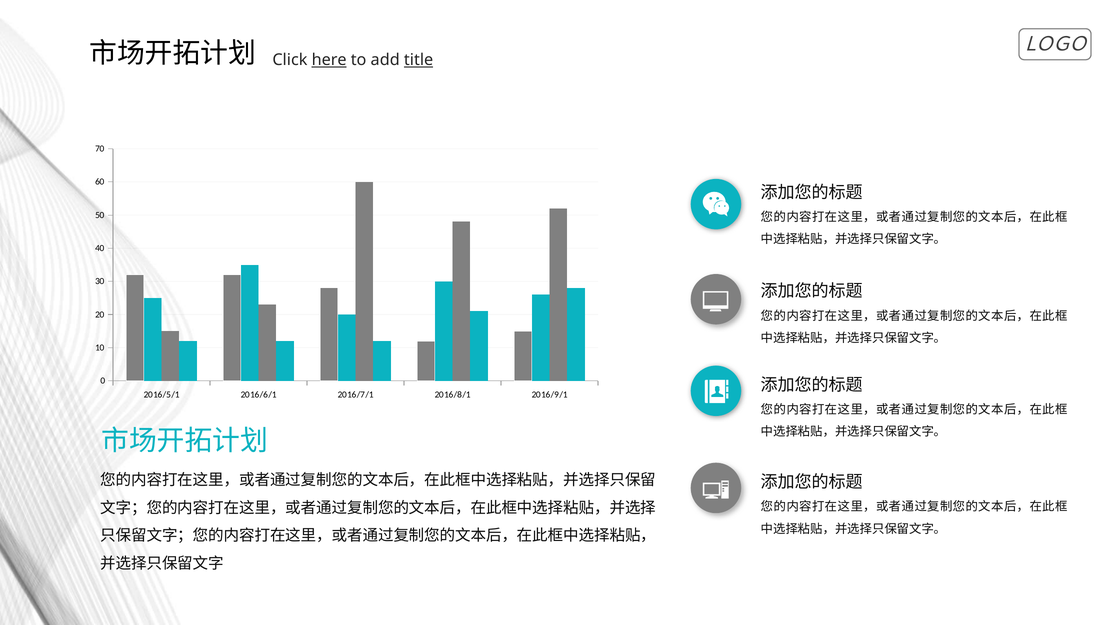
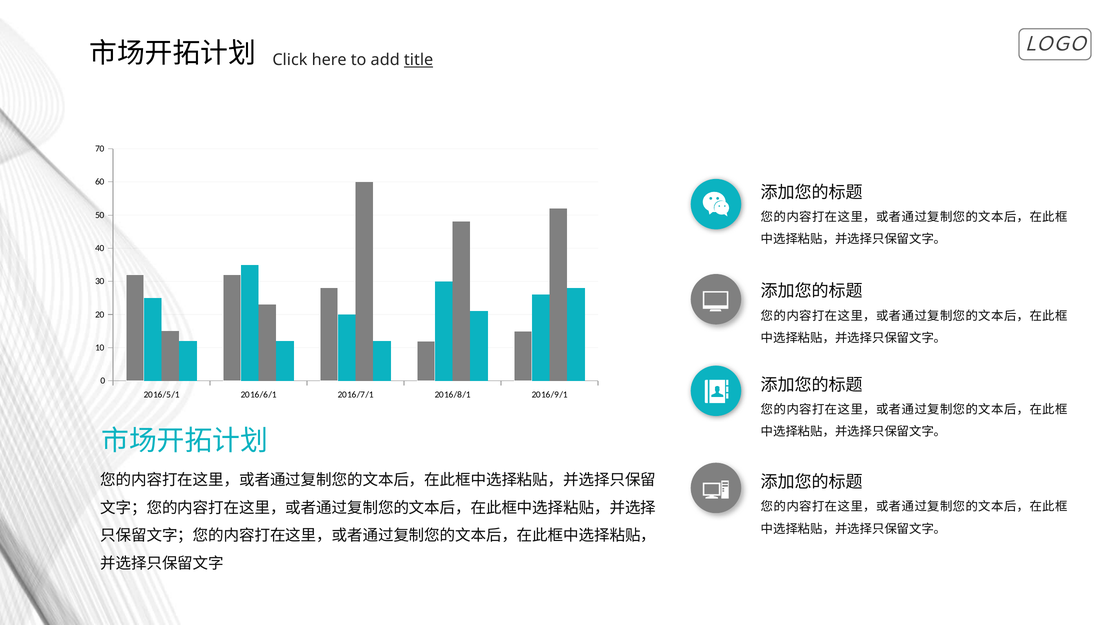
here underline: present -> none (329, 60)
